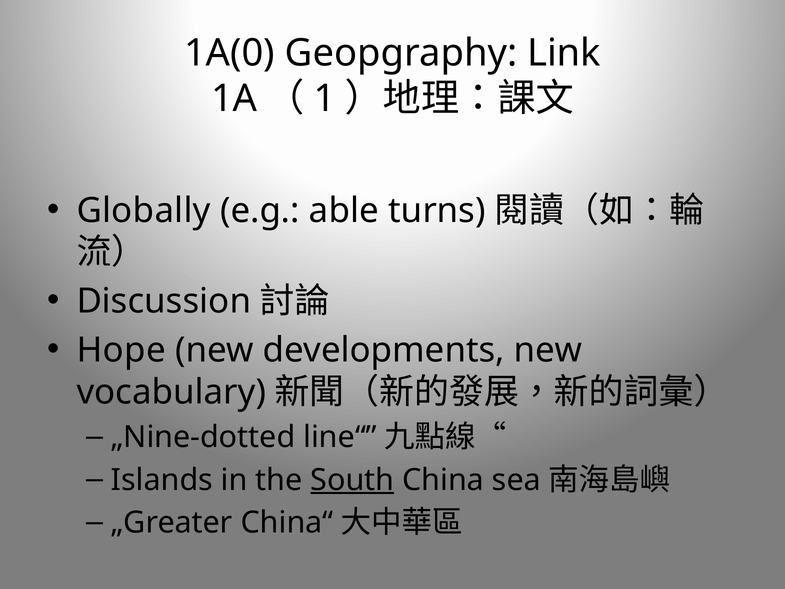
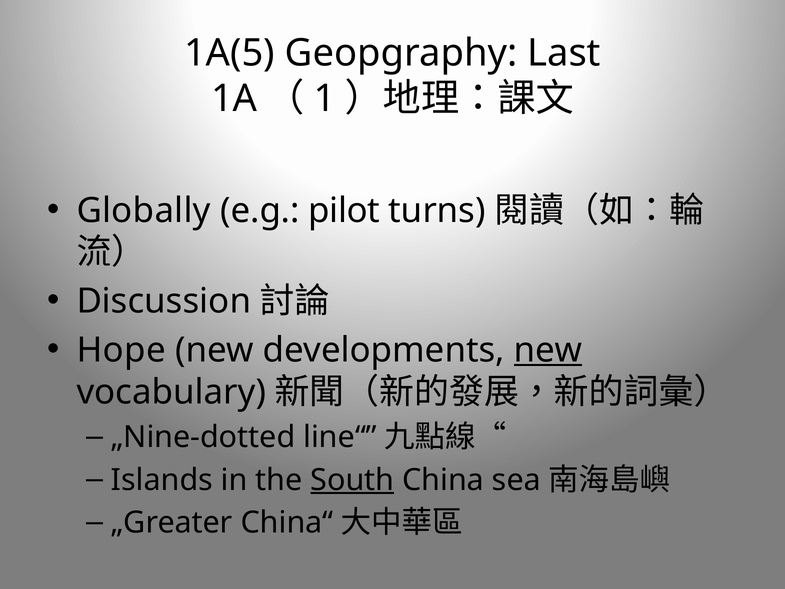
1A(0: 1A(0 -> 1A(5 (229, 53)
Link: Link -> Last (564, 53)
able: able -> pilot (344, 210)
new underline: none -> present (548, 350)
